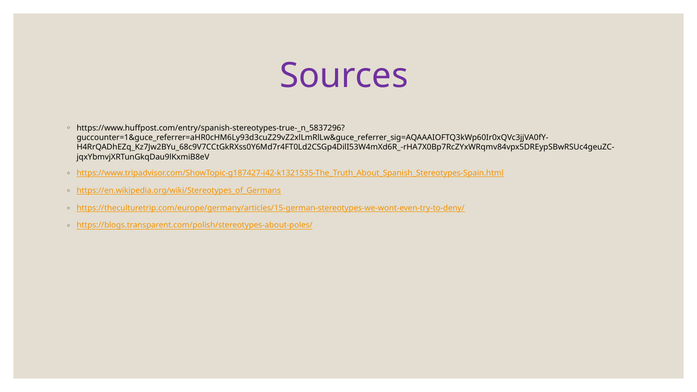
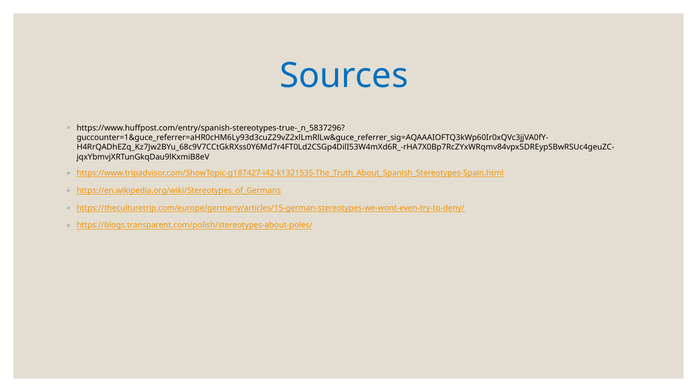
Sources colour: purple -> blue (344, 76)
